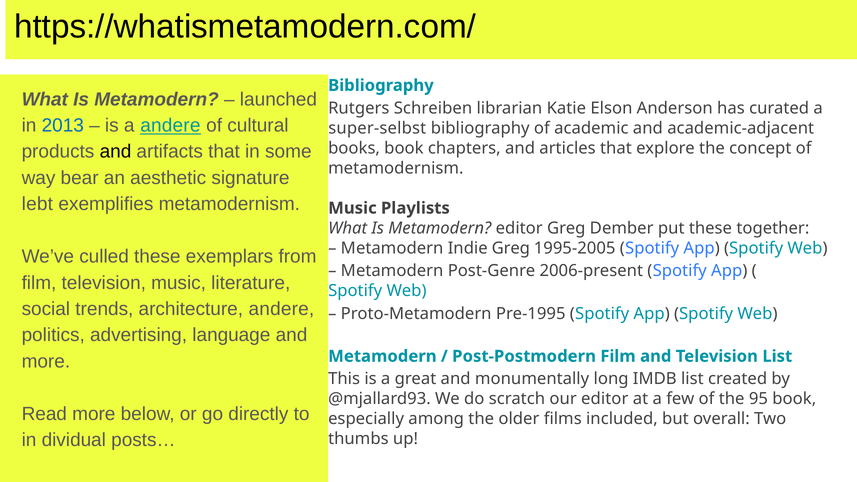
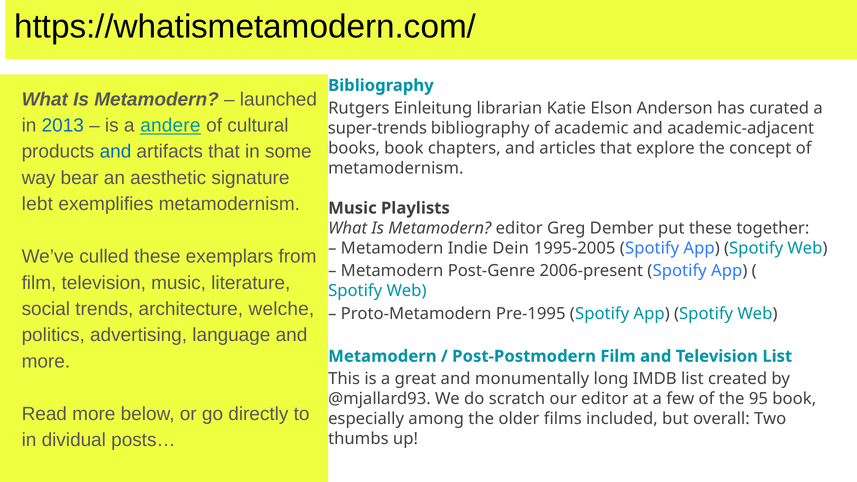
Schreiben: Schreiben -> Einleitung (433, 108)
super-selbst: super-selbst -> super-trends (377, 128)
and colour: black -> blue (116, 152)
Indie Greg: Greg -> Dein (511, 248)
architecture andere: andere -> welche (281, 309)
